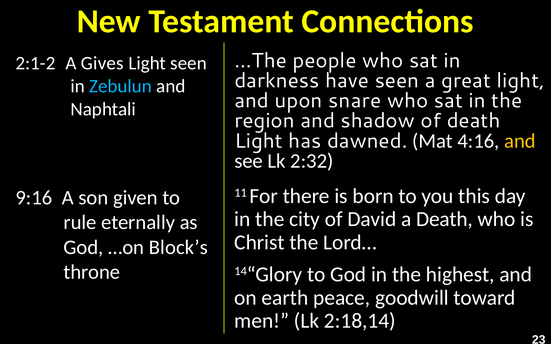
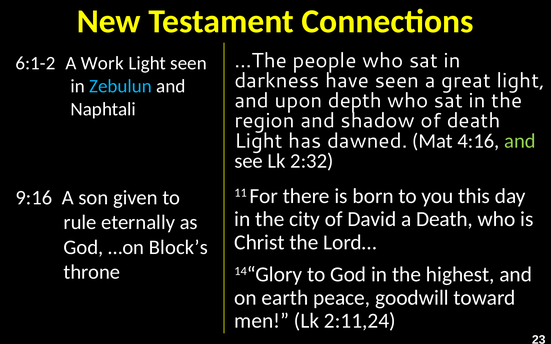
2:1-2: 2:1-2 -> 6:1-2 (35, 63)
Gives: Gives -> Work (102, 63)
snare: snare -> depth (355, 101)
and colour: yellow -> light green (520, 141)
2:18,14: 2:18,14 -> 2:11,24 (360, 321)
